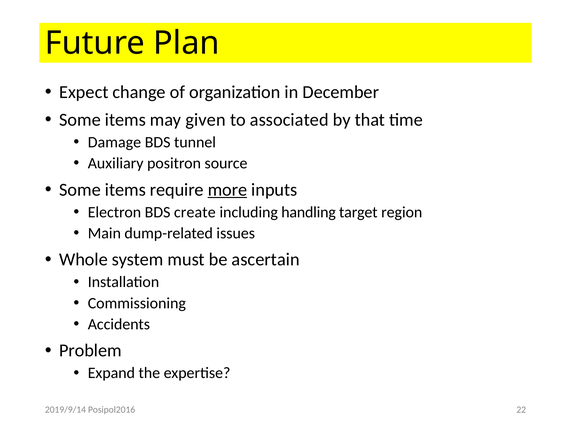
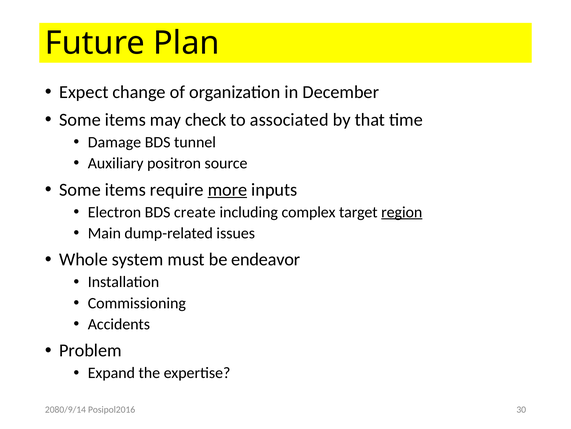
given: given -> check (206, 120)
handling: handling -> complex (309, 212)
region underline: none -> present (402, 212)
ascertain: ascertain -> endeavor (266, 259)
2019/9/14: 2019/9/14 -> 2080/9/14 (65, 409)
22: 22 -> 30 (521, 409)
